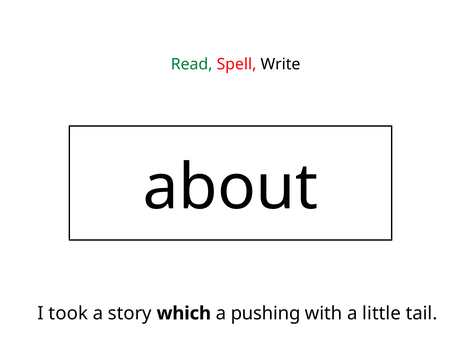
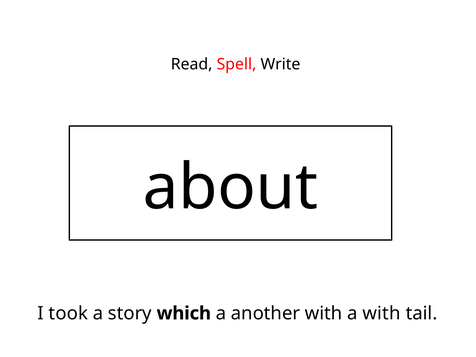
Read colour: green -> black (192, 64)
pushing: pushing -> another (265, 313)
a little: little -> with (382, 313)
